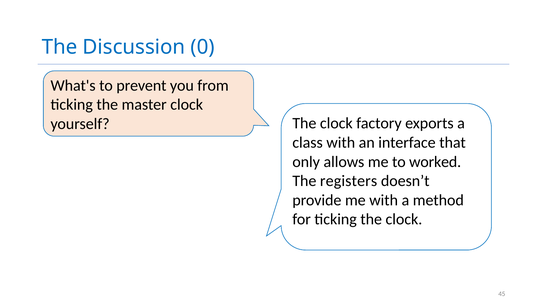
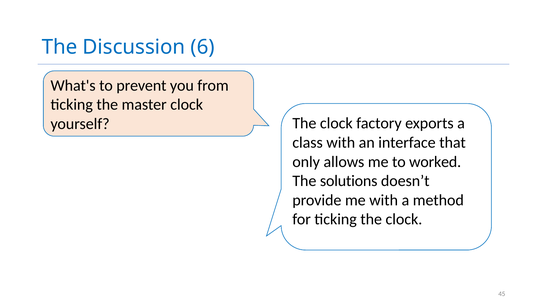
0: 0 -> 6 (203, 47)
registers: registers -> solutions (349, 181)
